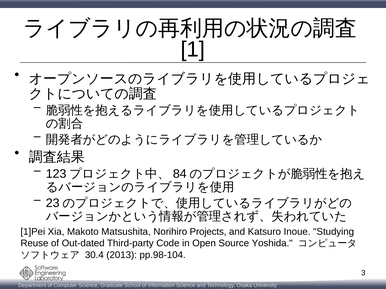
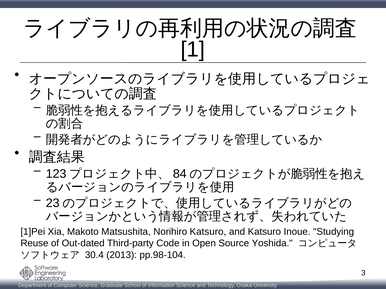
Norihiro Projects: Projects -> Katsuro (208, 232)
